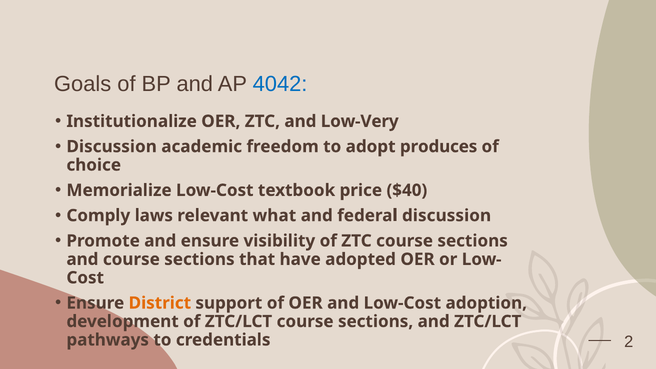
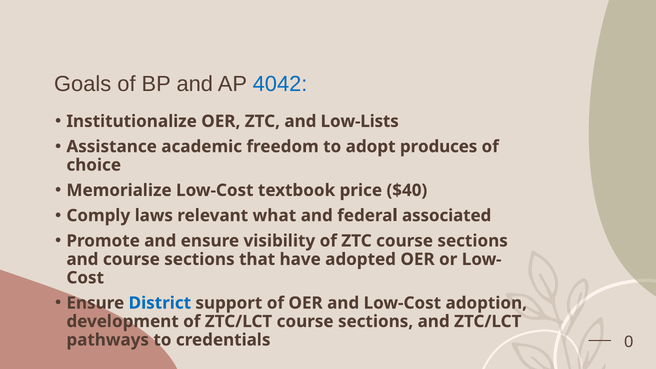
Low-Very: Low-Very -> Low-Lists (360, 121)
Discussion: Discussion -> Assistance (112, 147)
federal discussion: discussion -> associated (447, 216)
District colour: orange -> blue (160, 303)
2: 2 -> 0 (629, 342)
